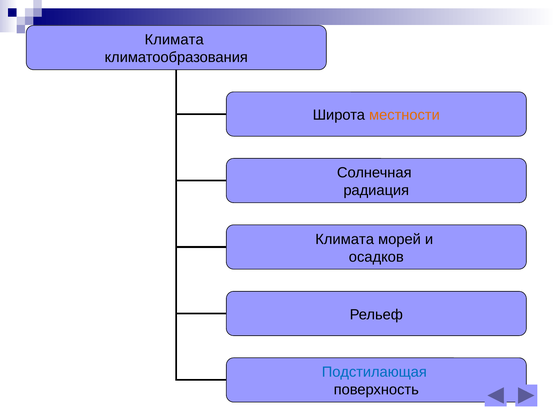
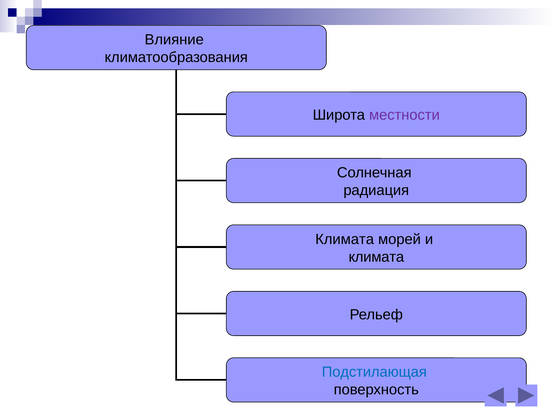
Климата: Климата -> Влияние (174, 40)
местности colour: orange -> purple (404, 115)
осадков: осадков -> климата (376, 257)
